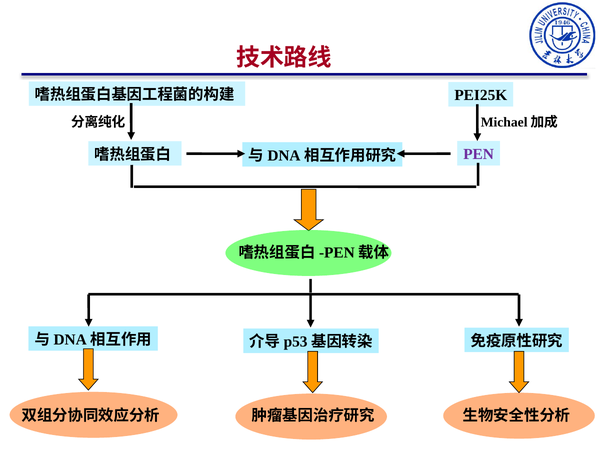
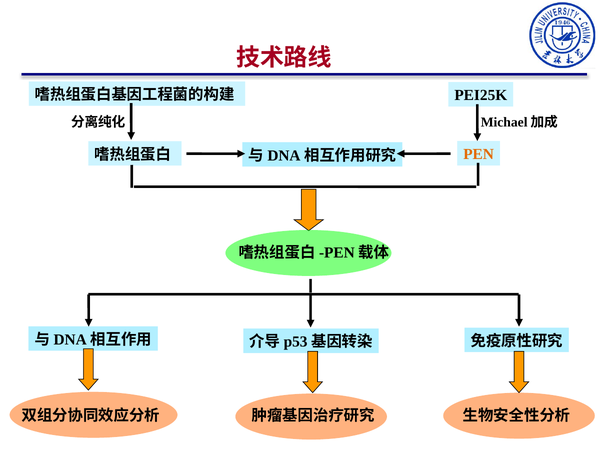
PEN colour: purple -> orange (479, 154)
